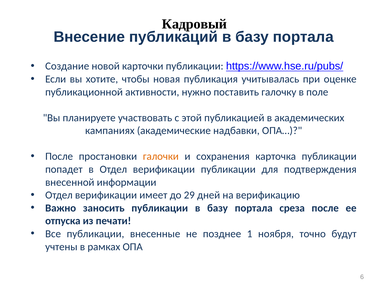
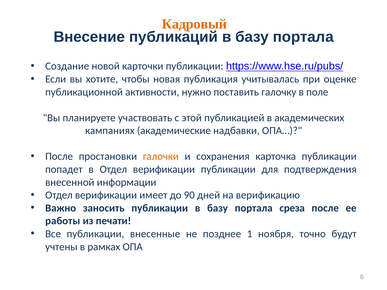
Кадровый colour: black -> orange (194, 24)
29: 29 -> 90 (189, 195)
отпуска: отпуска -> работы (63, 221)
